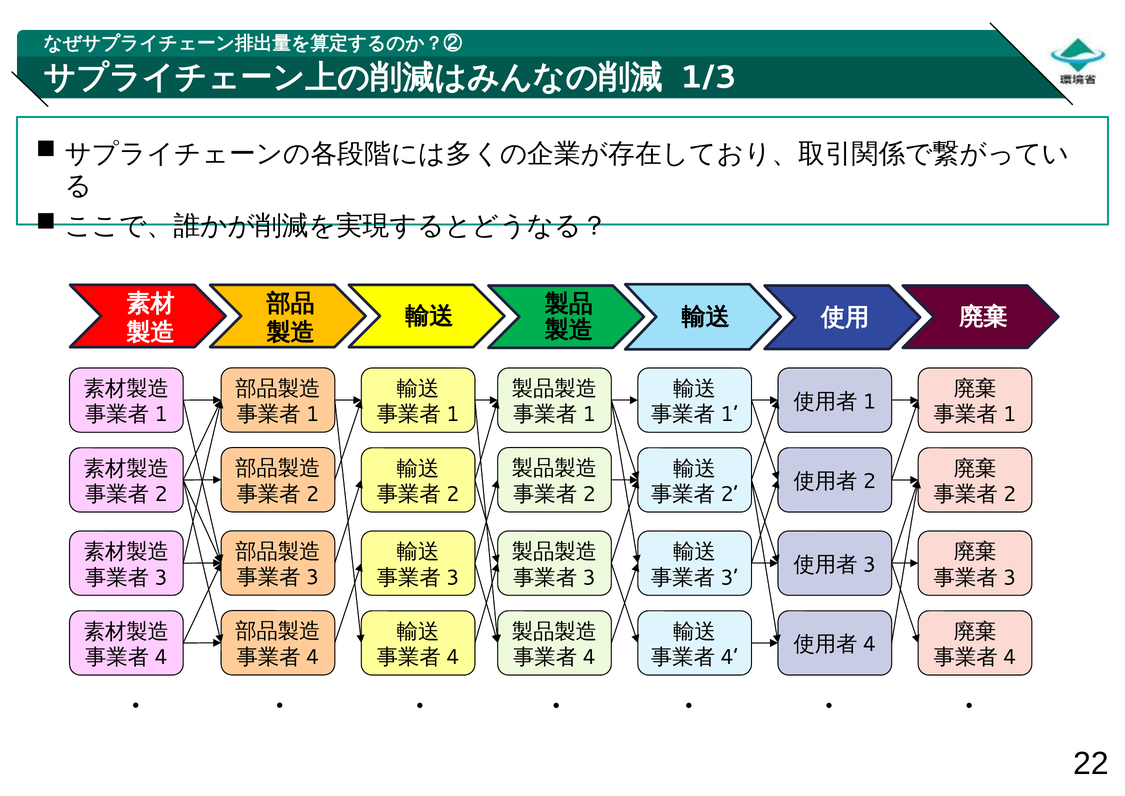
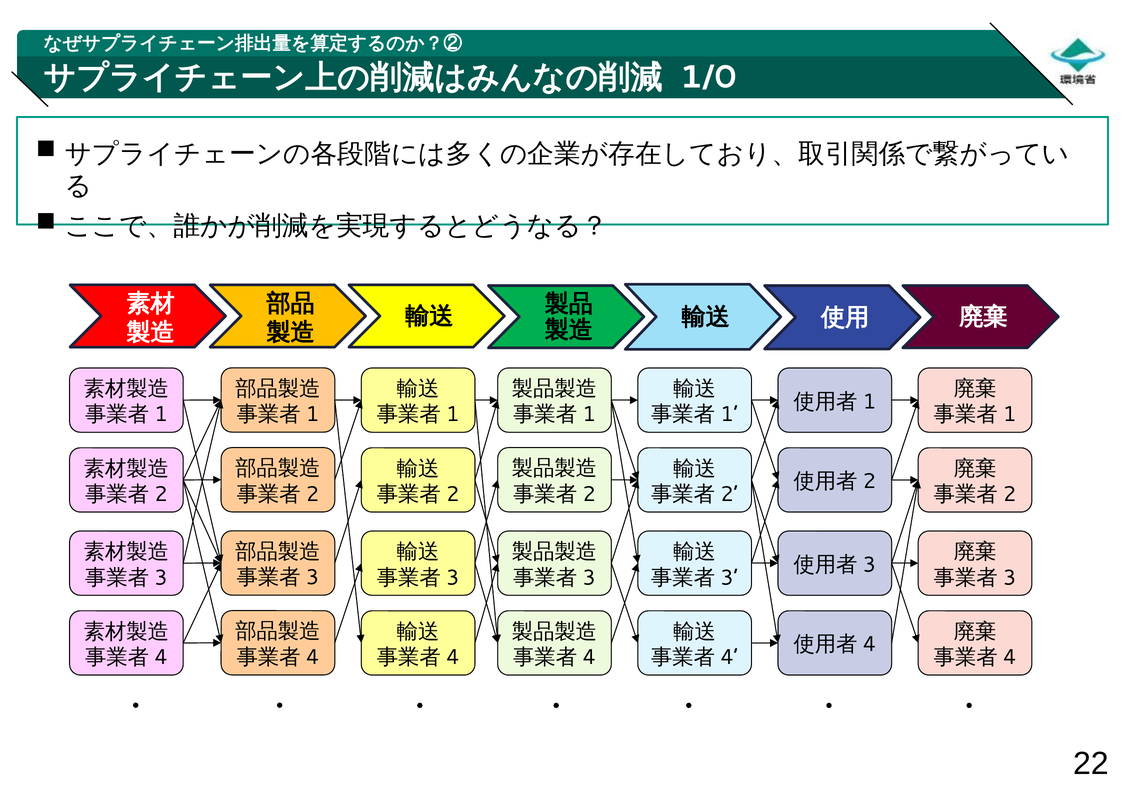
1/3: 1/3 -> 1/0 (708, 77)
